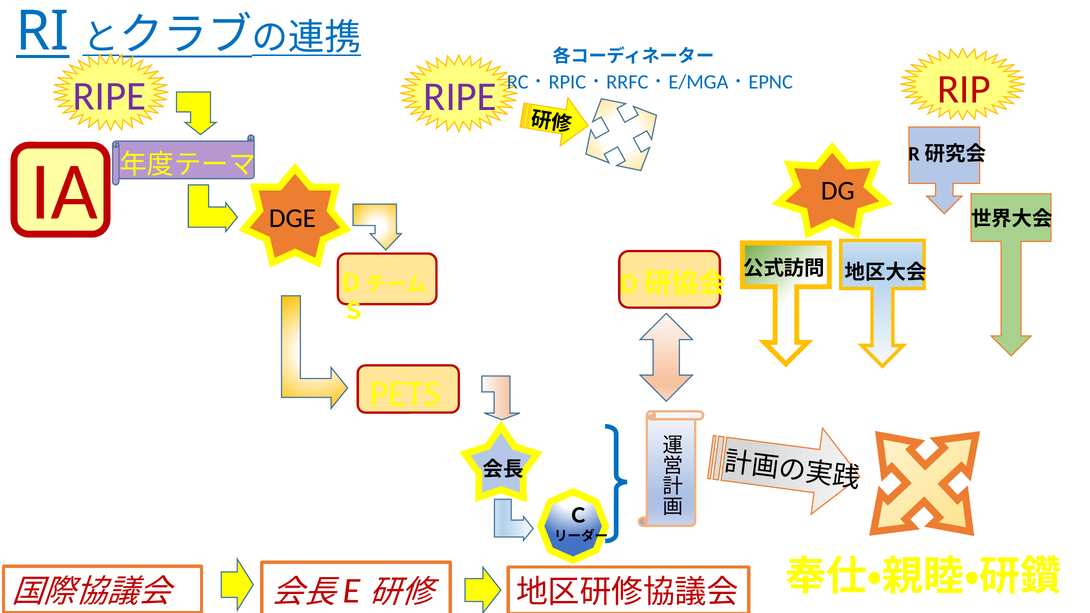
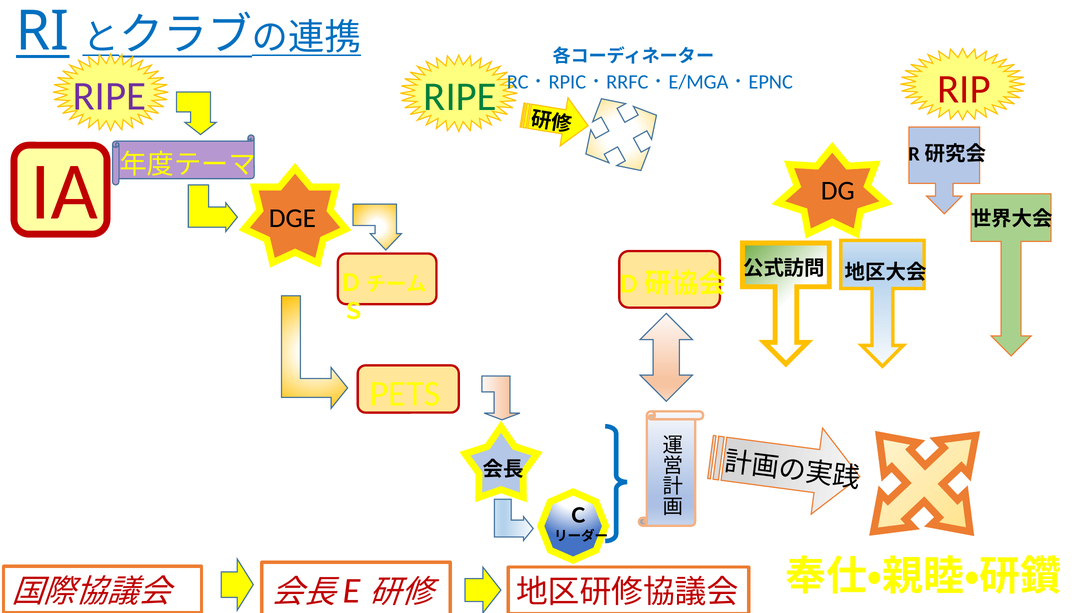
RIPE colour: purple -> green (460, 97)
